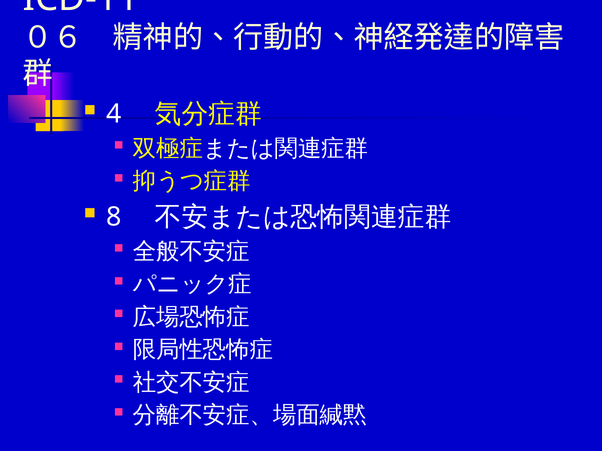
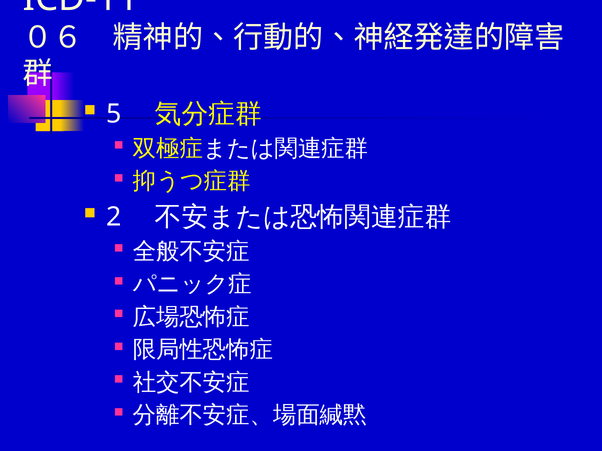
4: 4 -> 5 (114, 114)
8: 8 -> 2 (114, 217)
